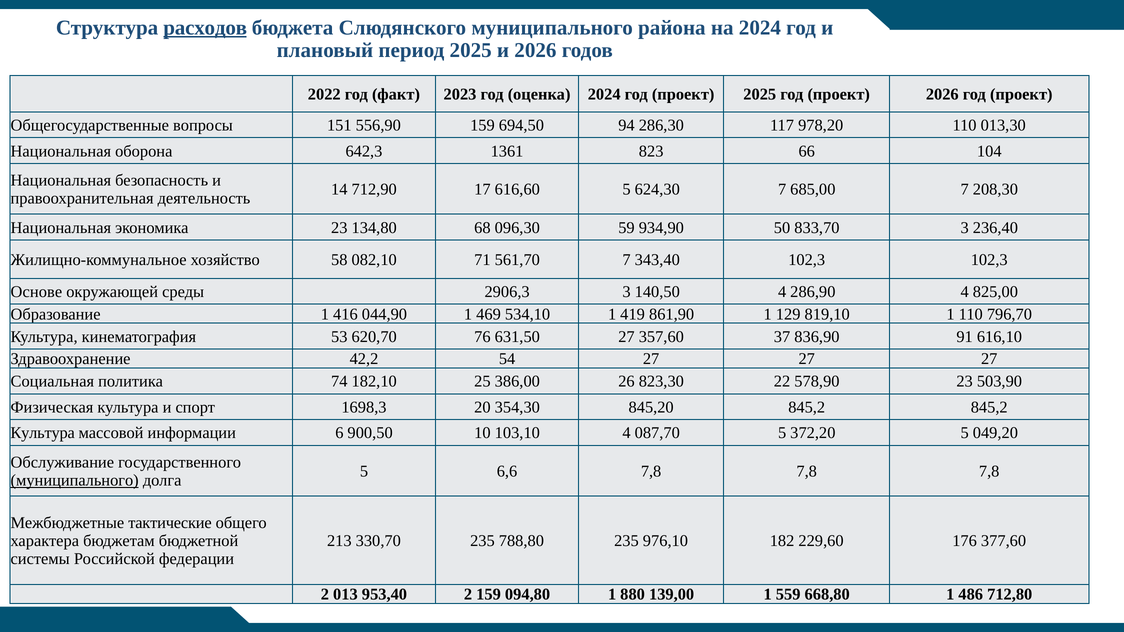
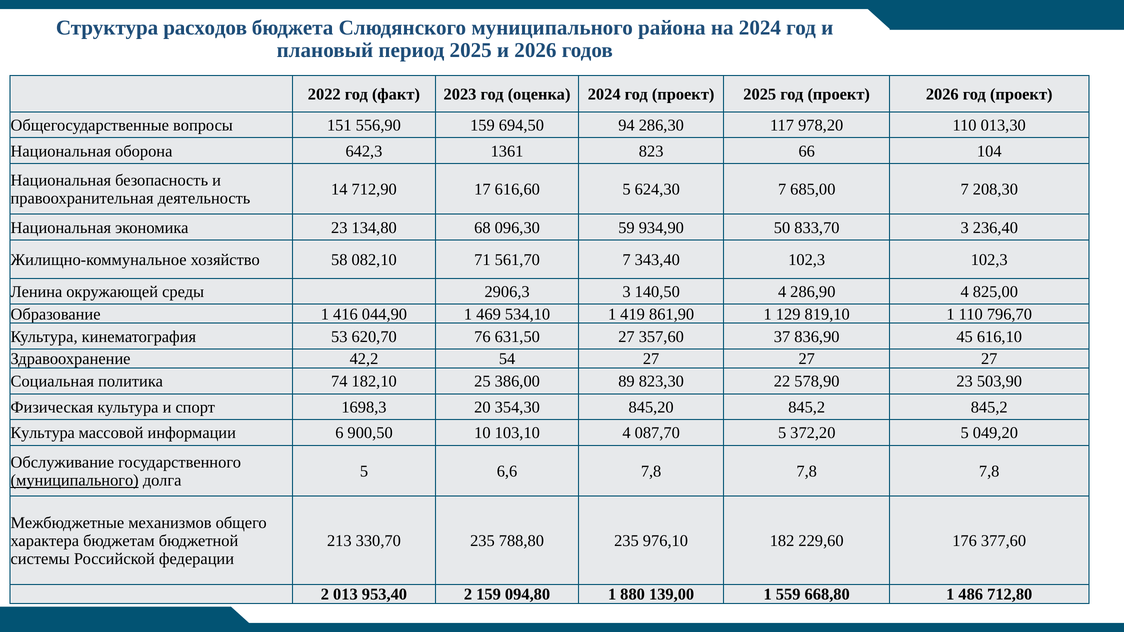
расходов underline: present -> none (205, 28)
Основе: Основе -> Ленина (36, 292)
91: 91 -> 45 (965, 337)
26: 26 -> 89 (626, 382)
тактические: тактические -> механизмов (170, 523)
